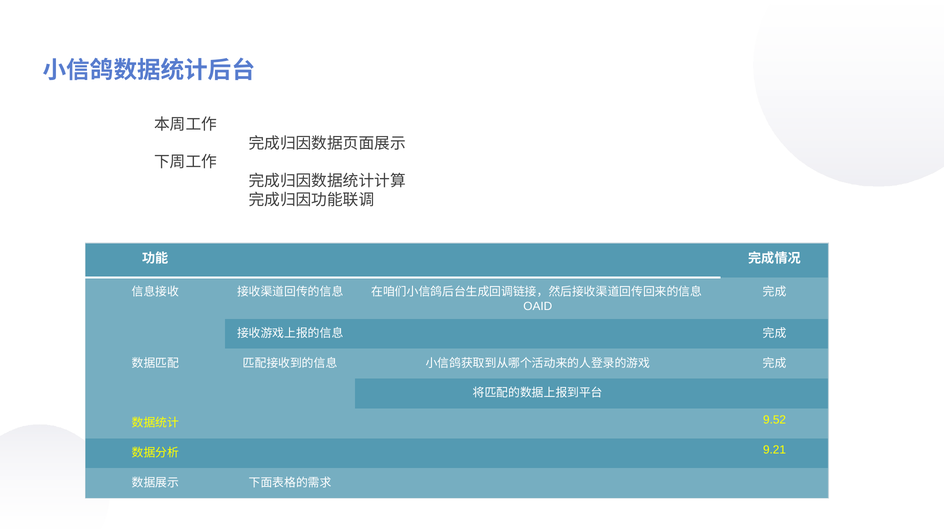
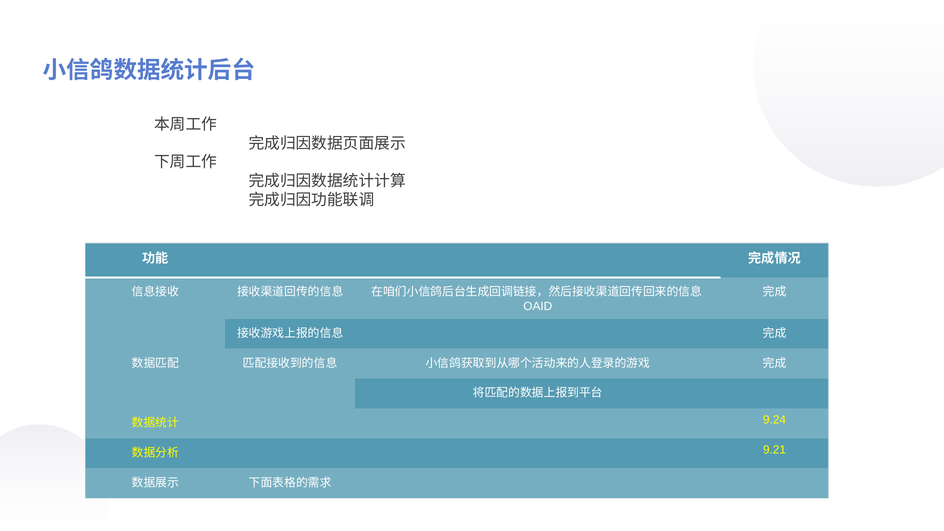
9.52: 9.52 -> 9.24 (775, 420)
